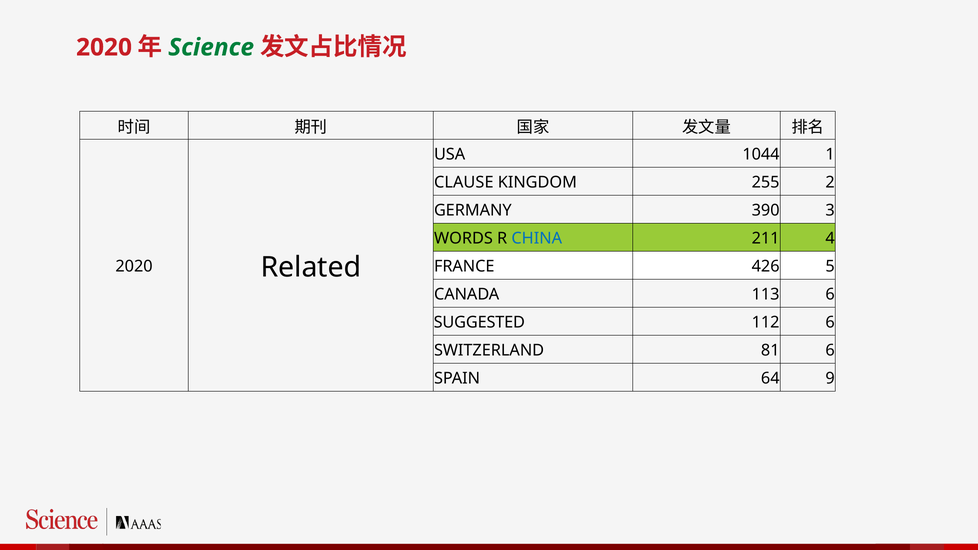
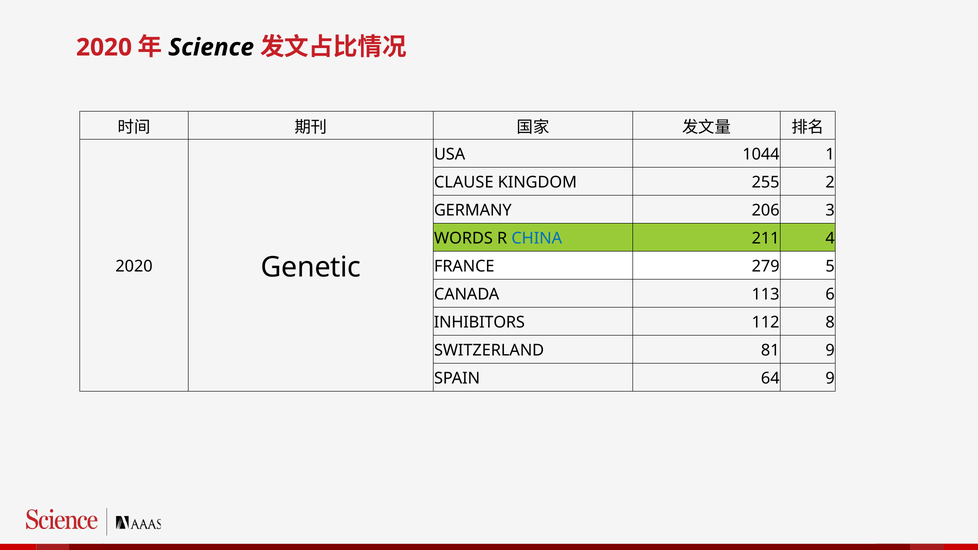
Science colour: green -> black (211, 47)
390: 390 -> 206 (766, 211)
Related: Related -> Genetic (311, 267)
426: 426 -> 279 (766, 267)
SUGGESTED: SUGGESTED -> INHIBITORS (479, 323)
112 6: 6 -> 8 (830, 323)
81 6: 6 -> 9 (830, 351)
